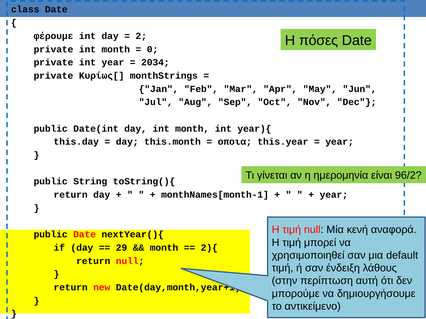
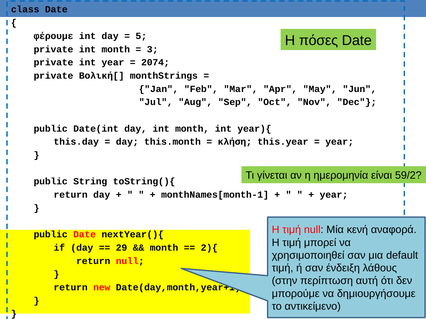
2: 2 -> 5 (141, 36)
0: 0 -> 3 (153, 49)
2034: 2034 -> 2074 (155, 63)
Κυρίως[: Κυρίως[ -> Βολική[ (102, 76)
οποια: οποια -> κλήση (235, 142)
96/2: 96/2 -> 59/2 (408, 176)
